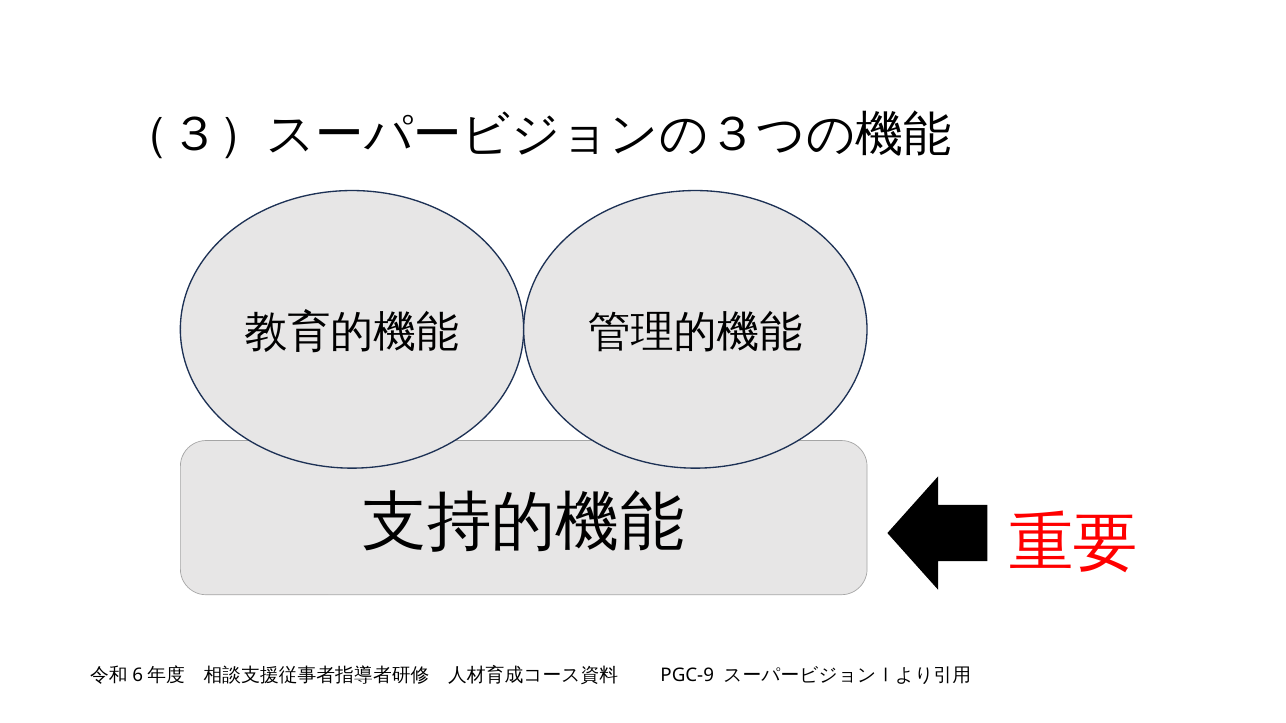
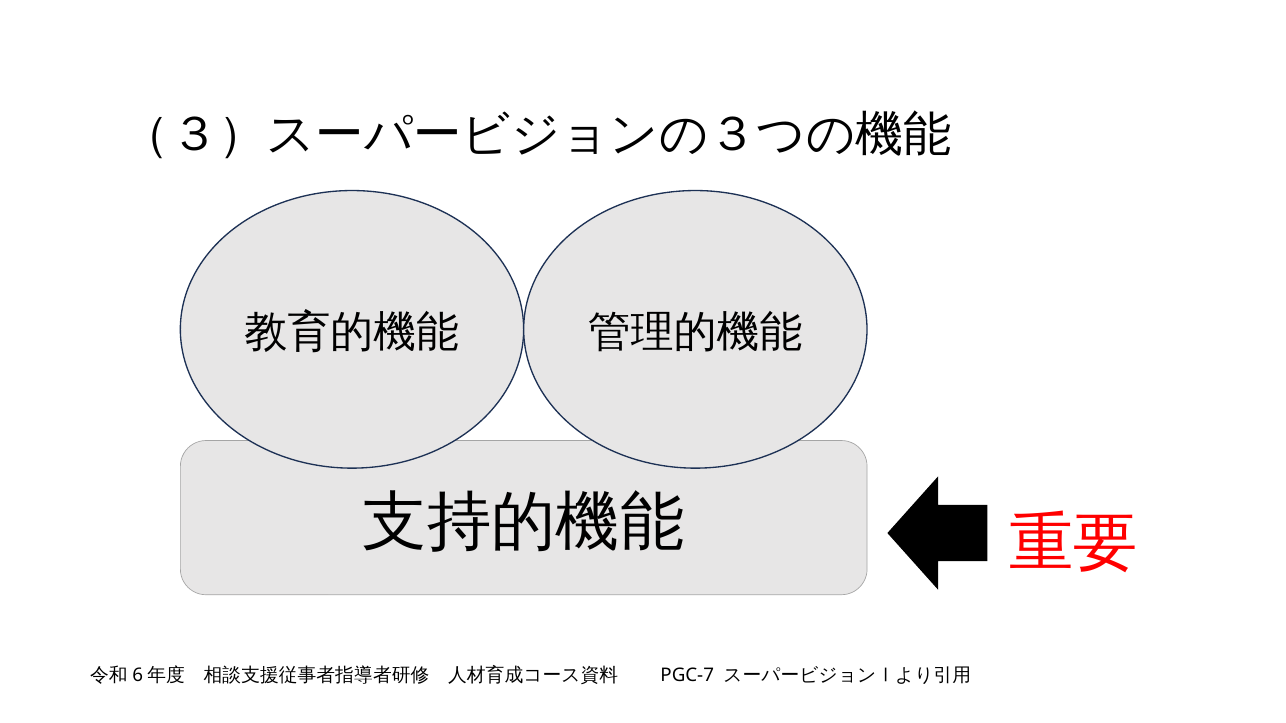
PGC-9: PGC-9 -> PGC-7 (687, 676)
